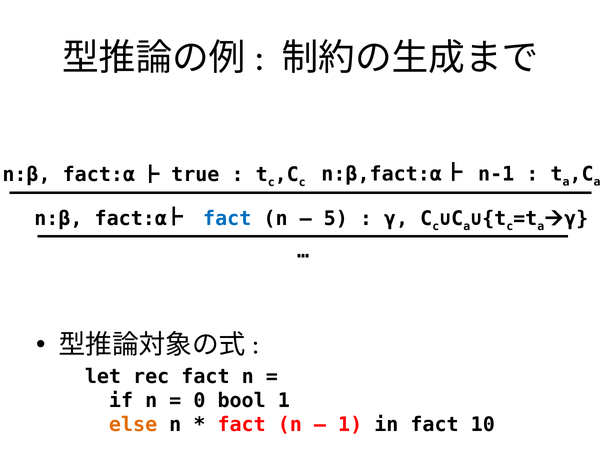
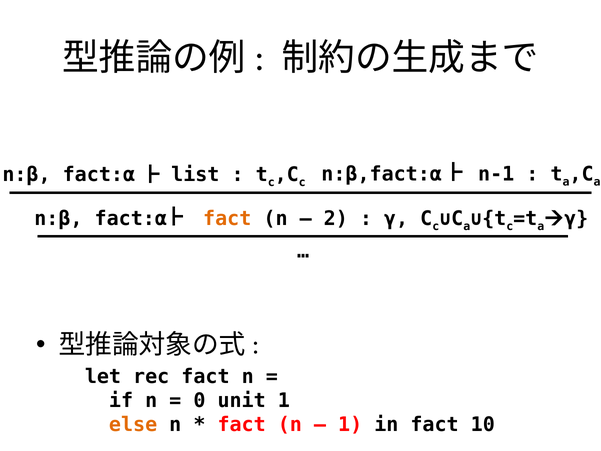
true: true -> list (195, 174)
fact colour: blue -> orange (227, 218)
5: 5 -> 2 (336, 218)
bool: bool -> unit (242, 401)
